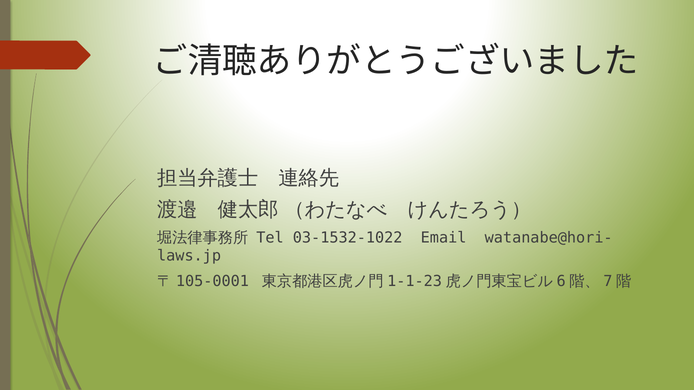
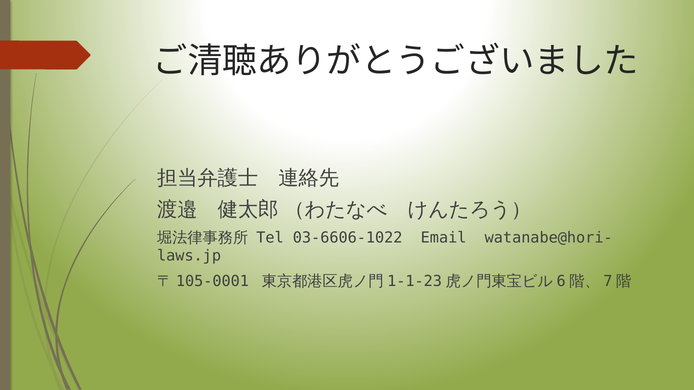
03-1532-1022: 03-1532-1022 -> 03-6606-1022 (348, 238)
